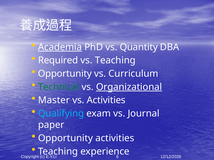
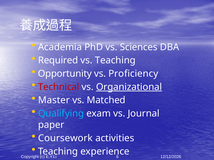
Academia underline: present -> none (60, 47)
Quantity: Quantity -> Sciences (139, 47)
Curriculum: Curriculum -> Proficiency (133, 74)
Technical colour: green -> red (59, 87)
vs Activities: Activities -> Matched (106, 101)
Opportunity: Opportunity -> Coursework (65, 139)
